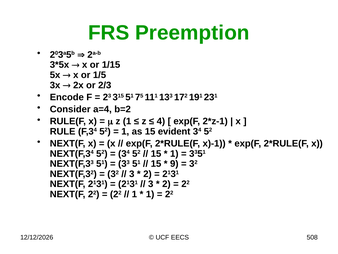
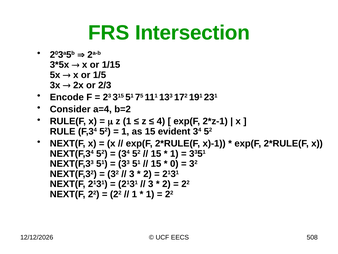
Preemption: Preemption -> Intersection (192, 33)
9: 9 -> 0 (174, 163)
